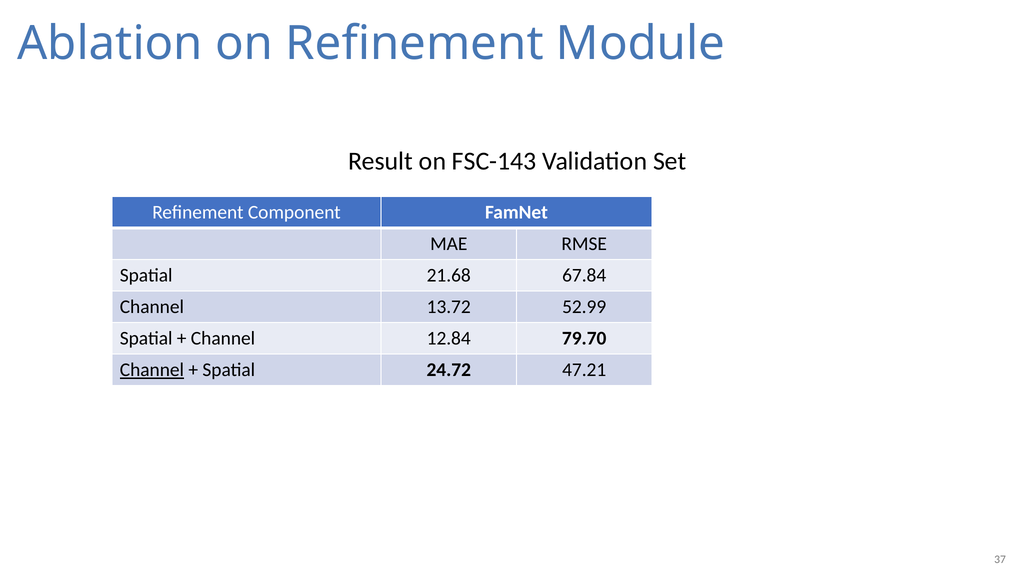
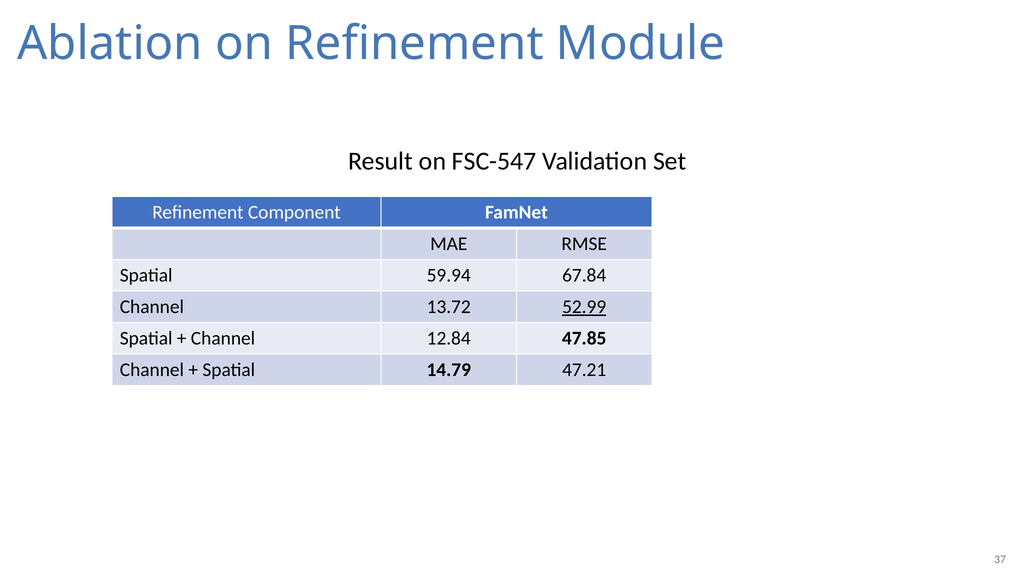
FSC-143: FSC-143 -> FSC-547 (494, 161)
21.68: 21.68 -> 59.94 (449, 276)
52.99 underline: none -> present (584, 307)
79.70: 79.70 -> 47.85 (584, 339)
Channel underline: present -> none (152, 370)
24.72: 24.72 -> 14.79 (449, 370)
